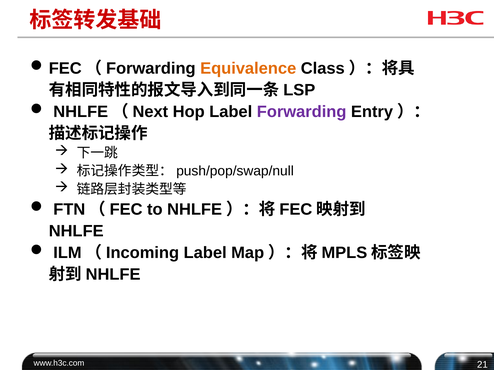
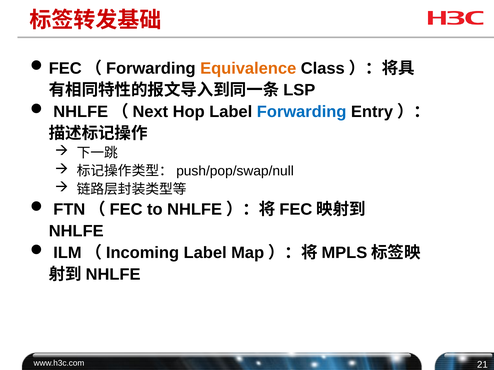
Forwarding colour: purple -> blue (302, 112)
